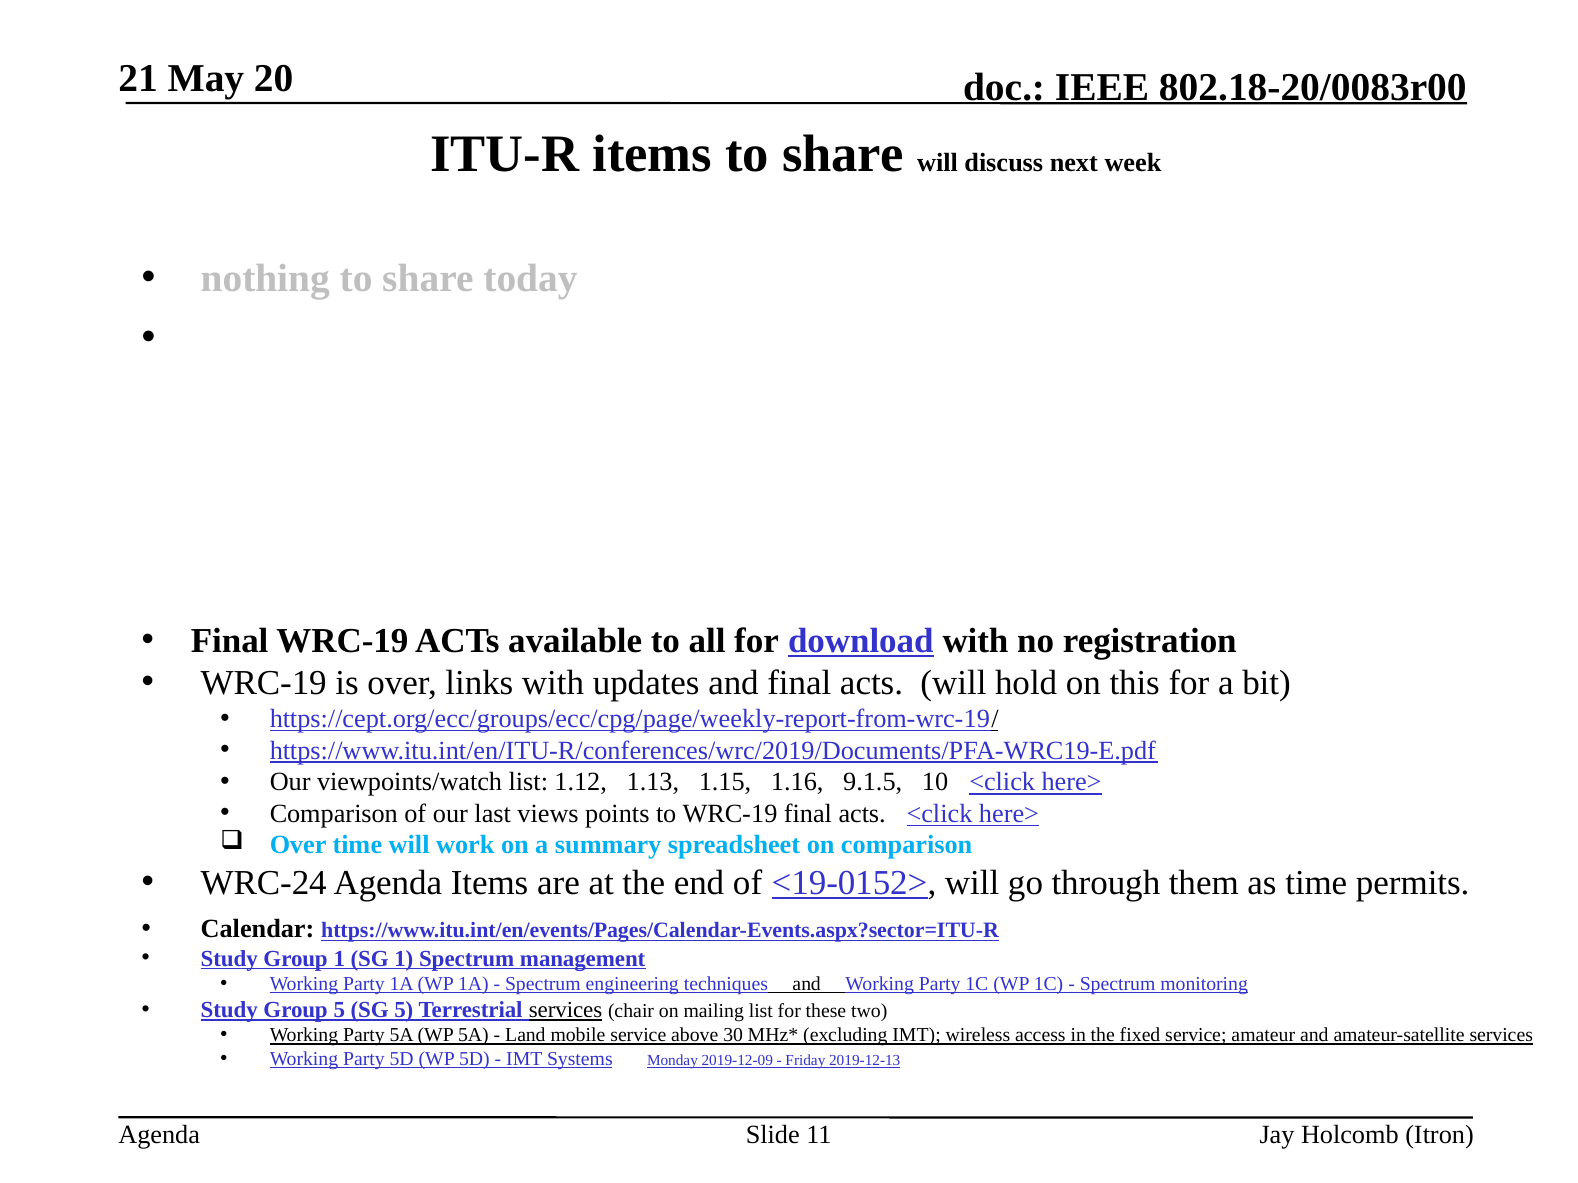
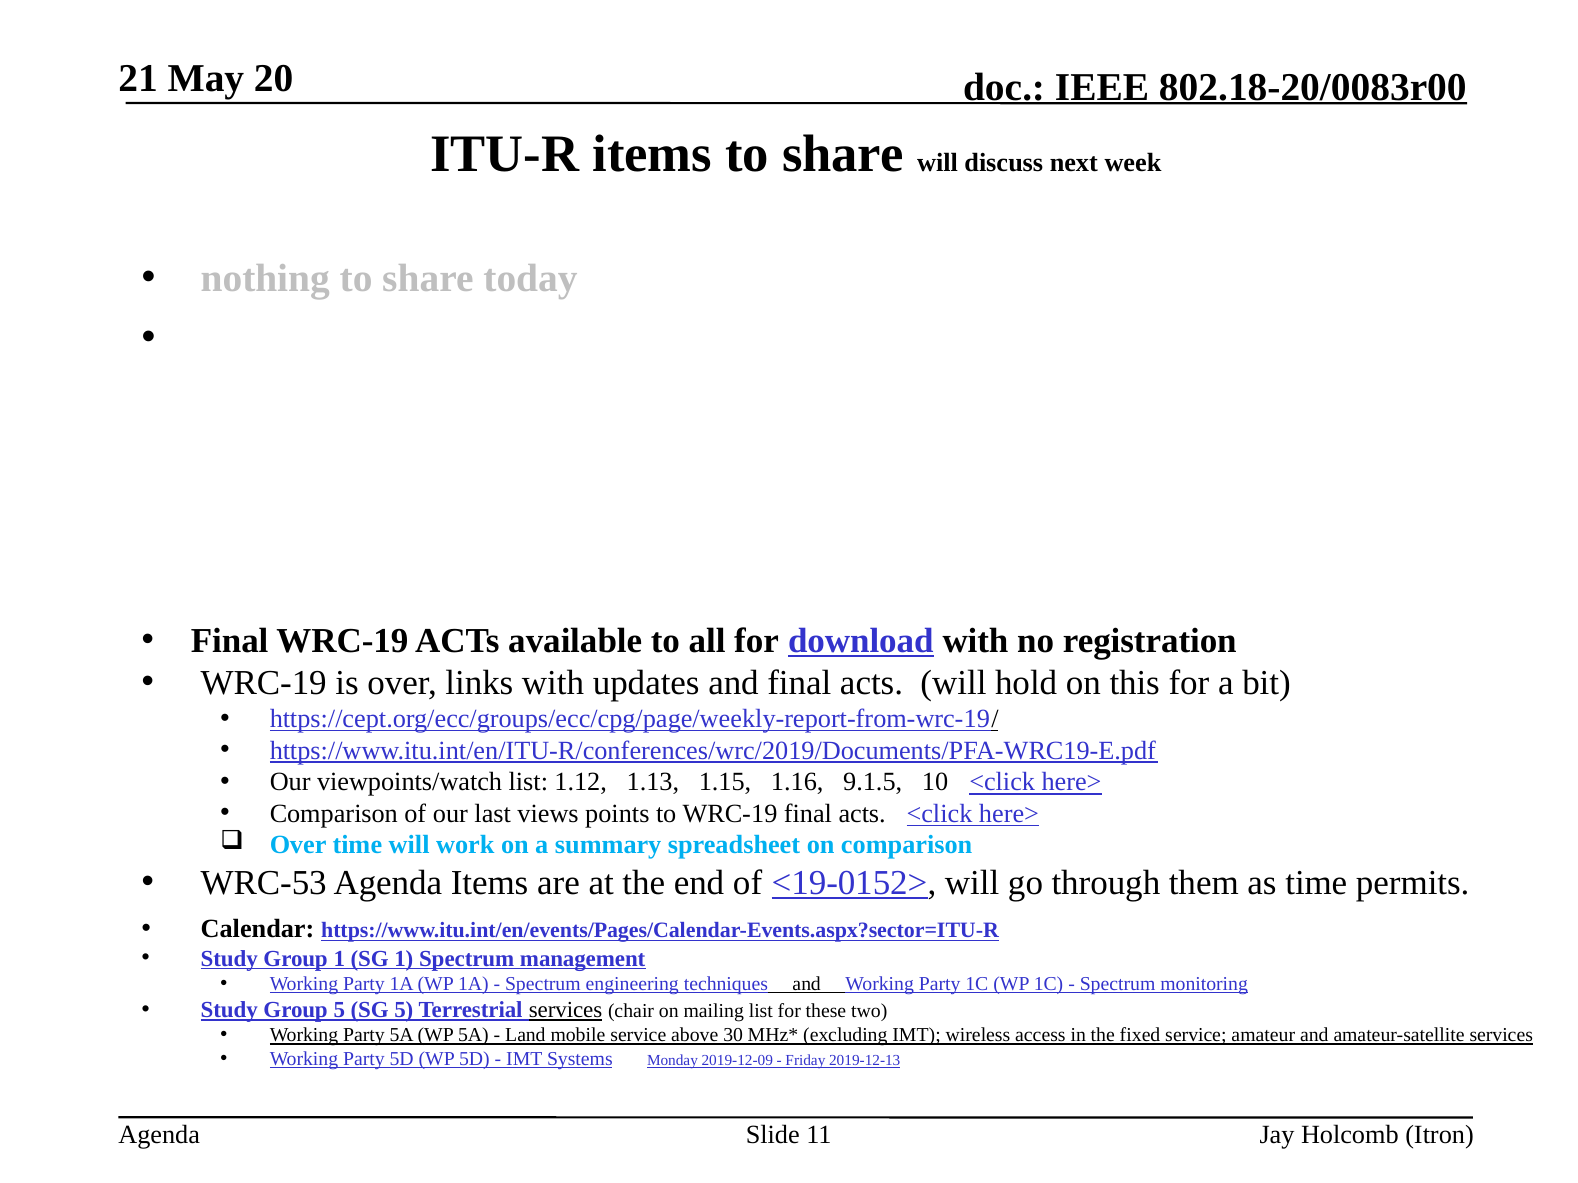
WRC-24: WRC-24 -> WRC-53 (264, 883)
